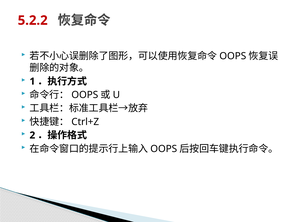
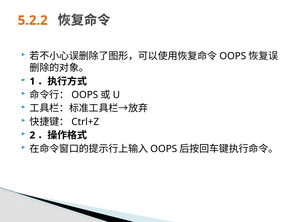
5.2.2 colour: red -> orange (33, 20)
